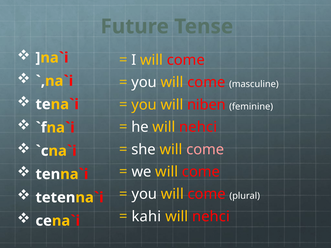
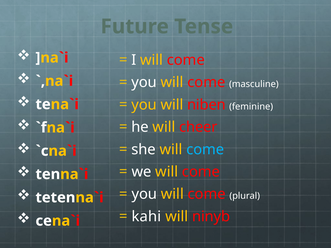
he will nehci: nehci -> cheer (198, 127)
come colour: pink -> light blue (205, 150)
nehci: nehci -> ninyb (211, 217)
